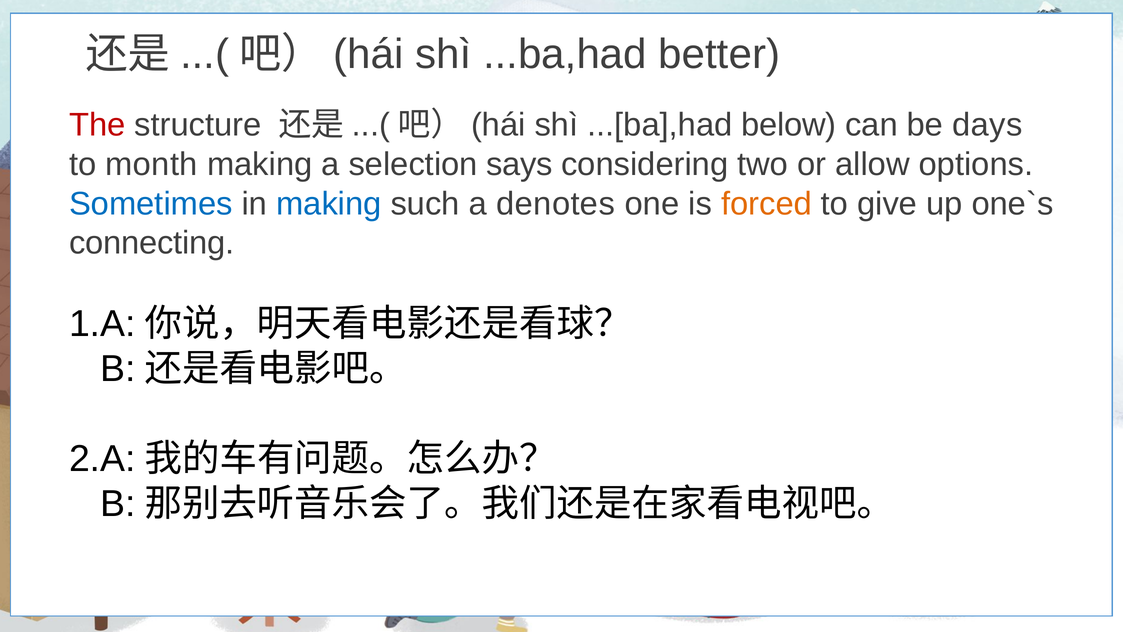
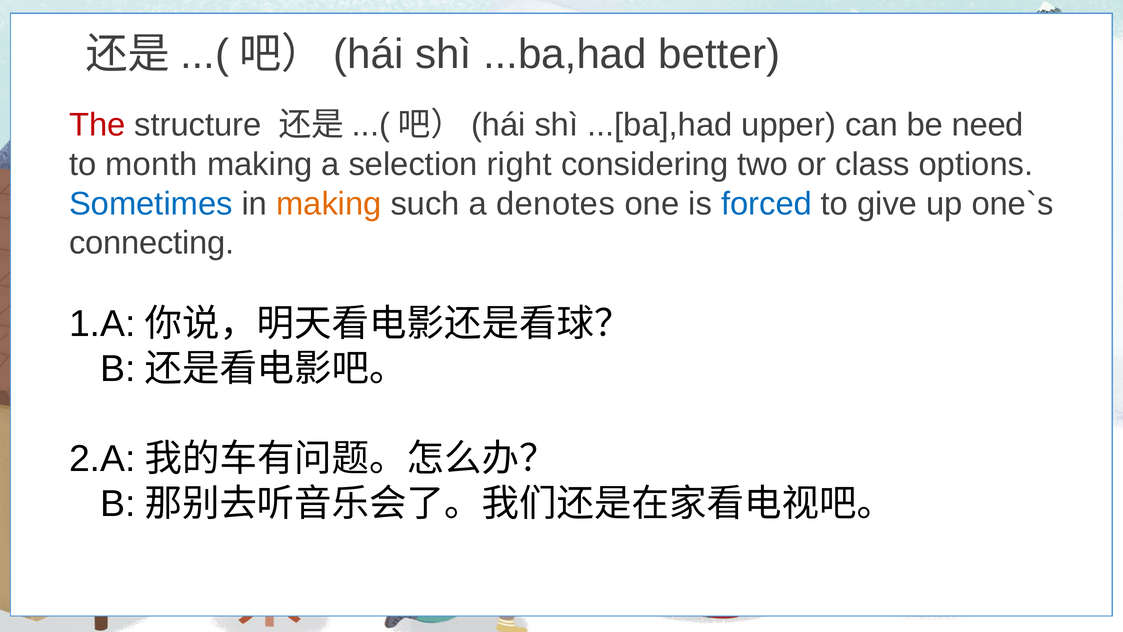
below: below -> upper (789, 125)
days: days -> need (988, 125)
says: says -> right (519, 164)
allow: allow -> class (873, 164)
making colour: blue -> orange (329, 204)
forced colour: orange -> blue (766, 204)
